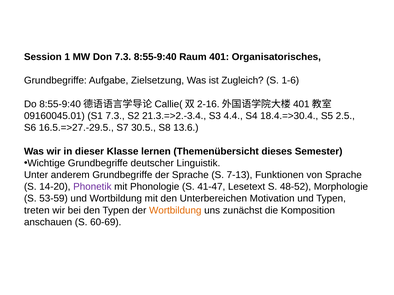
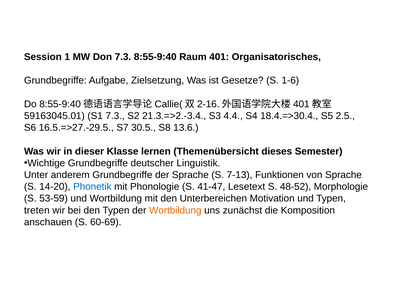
Zugleich: Zugleich -> Gesetze (242, 81)
09160045.01: 09160045.01 -> 59163045.01 (54, 116)
Phonetik colour: purple -> blue (92, 187)
